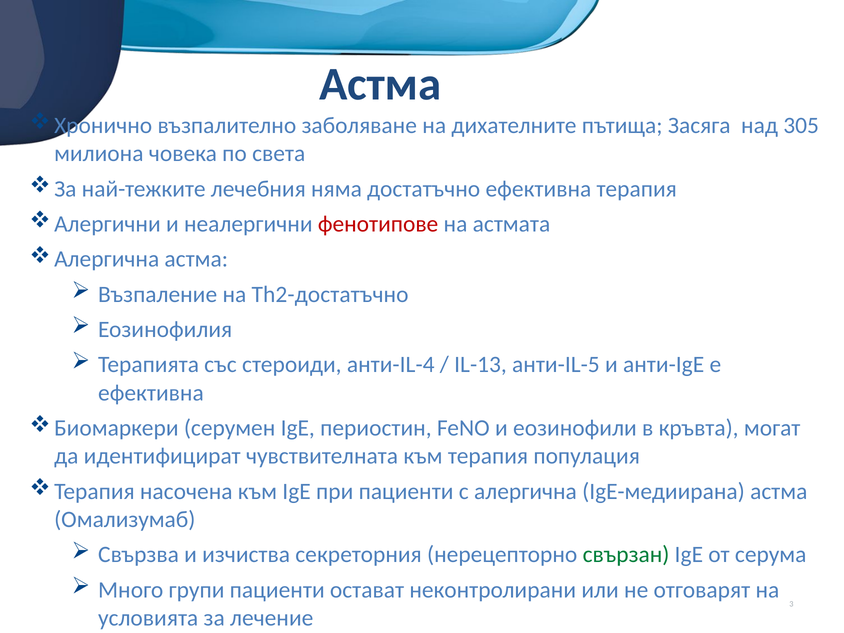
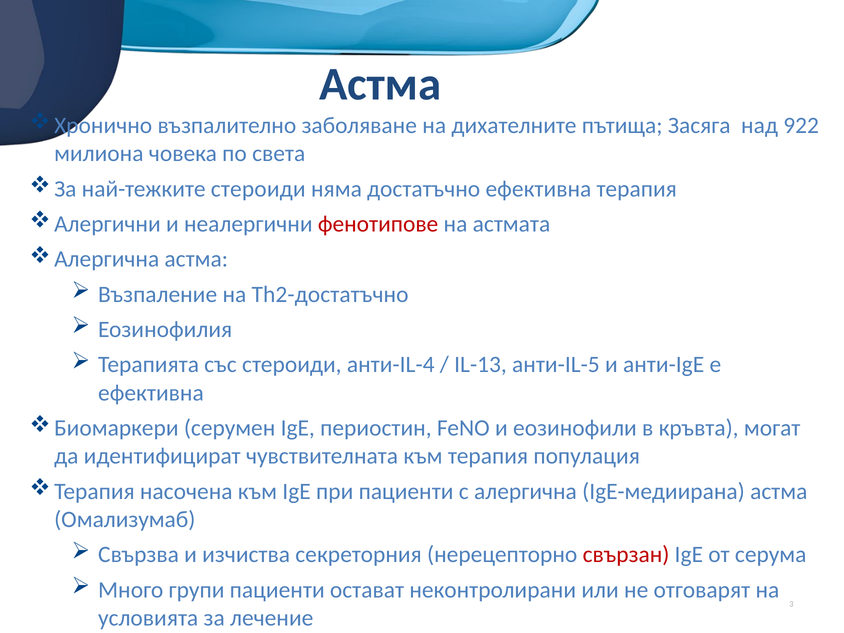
305: 305 -> 922 (801, 125)
най-тежките лечебния: лечебния -> стероиди (258, 189)
свързан colour: green -> red (626, 555)
